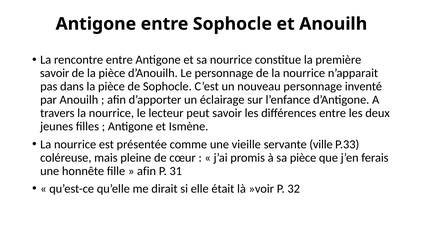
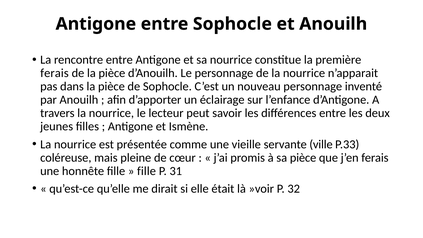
savoir: savoir -> ferais (54, 73)
afin: afin -> fille (146, 171)
